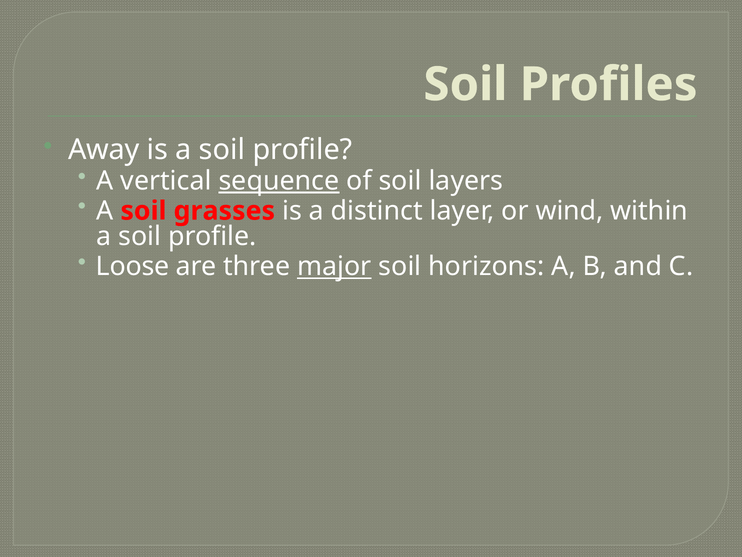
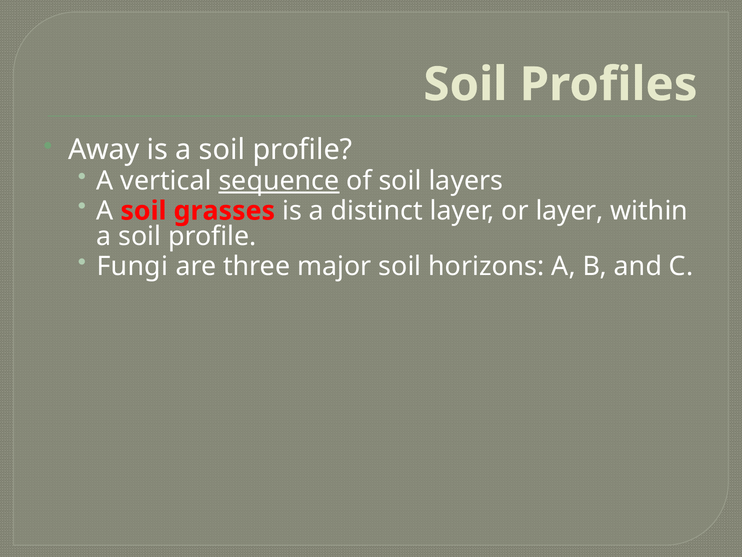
or wind: wind -> layer (570, 211)
Loose: Loose -> Fungi (132, 266)
major underline: present -> none (334, 266)
